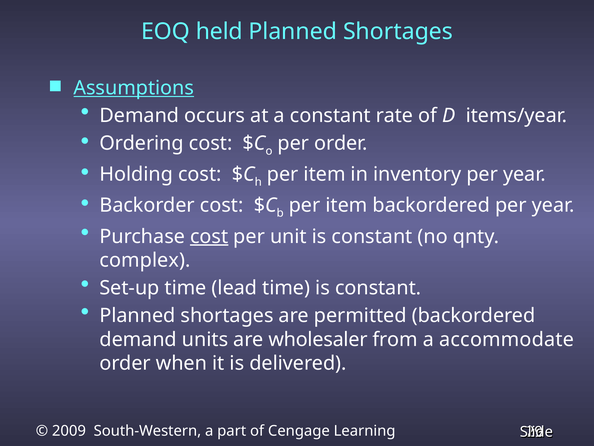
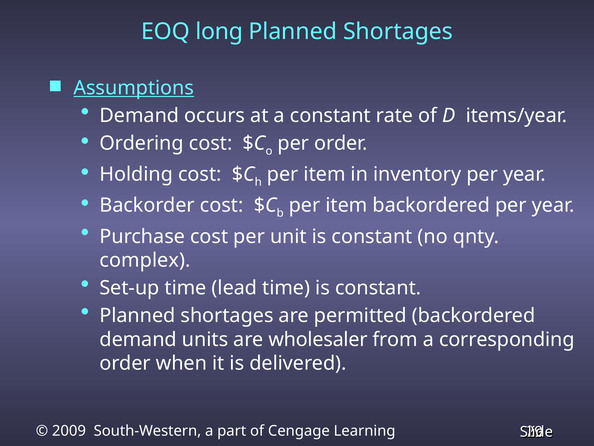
held: held -> long (219, 31)
cost underline: present -> none (209, 236)
accommodate: accommodate -> corresponding (507, 339)
